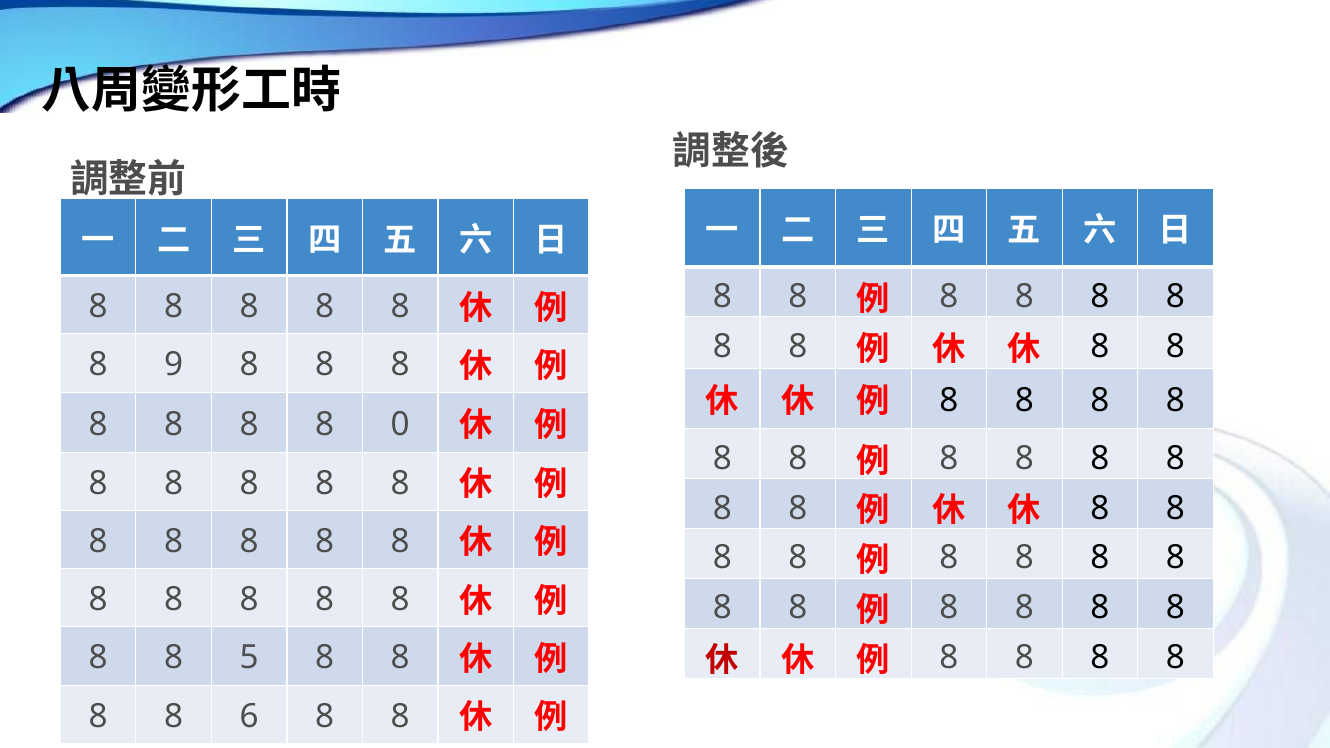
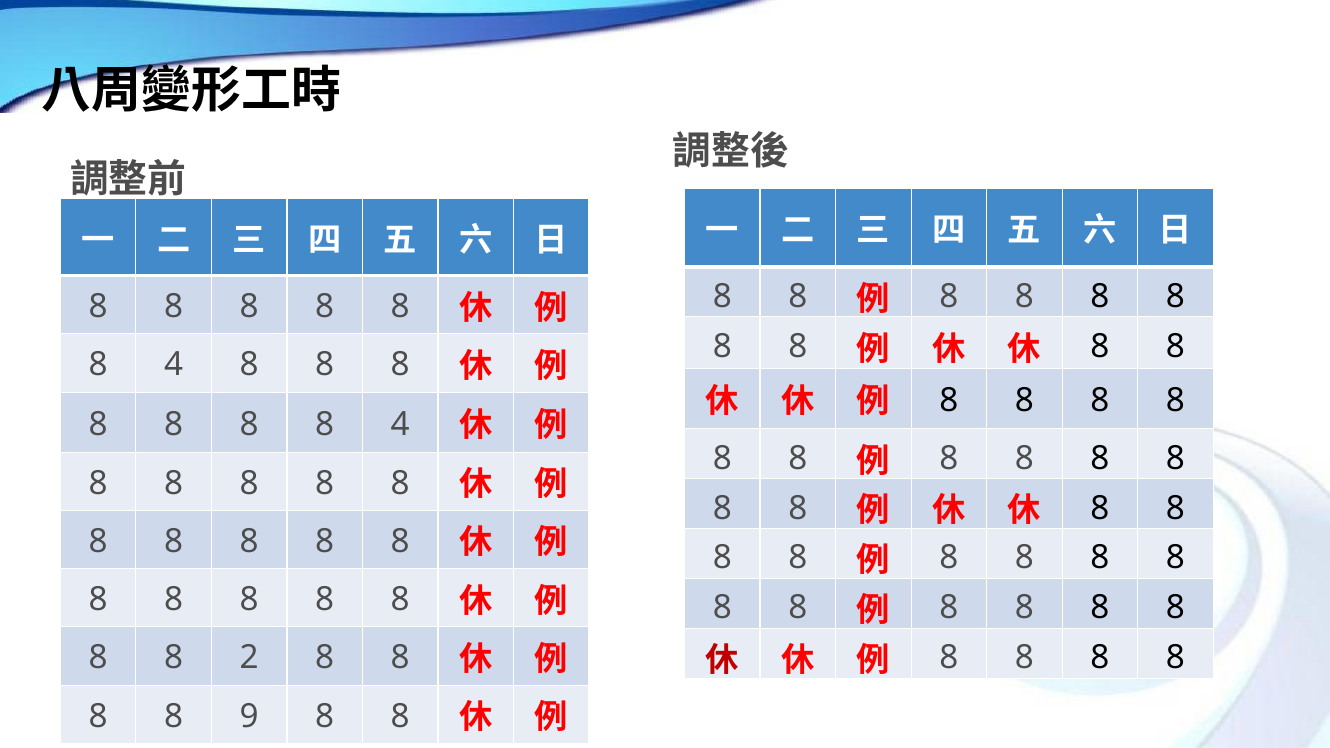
9: 9 -> 4 (174, 365)
8 8 0: 0 -> 4 (400, 424)
5: 5 -> 2 (249, 658)
6: 6 -> 9 (249, 716)
